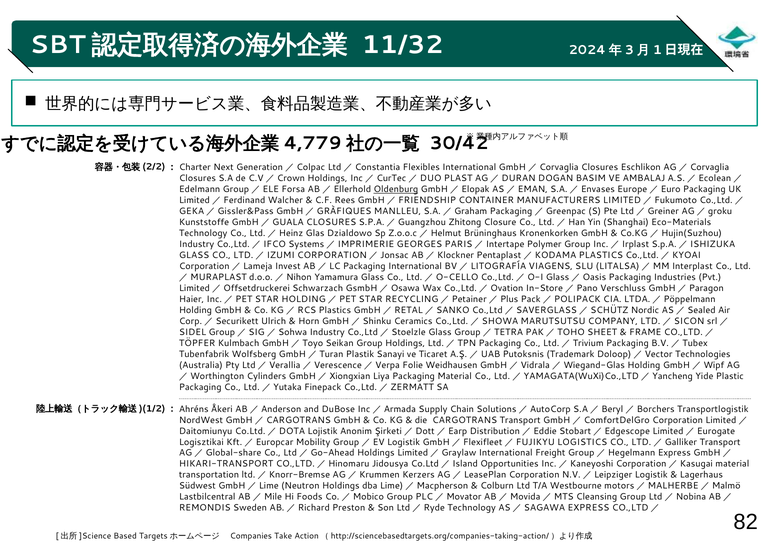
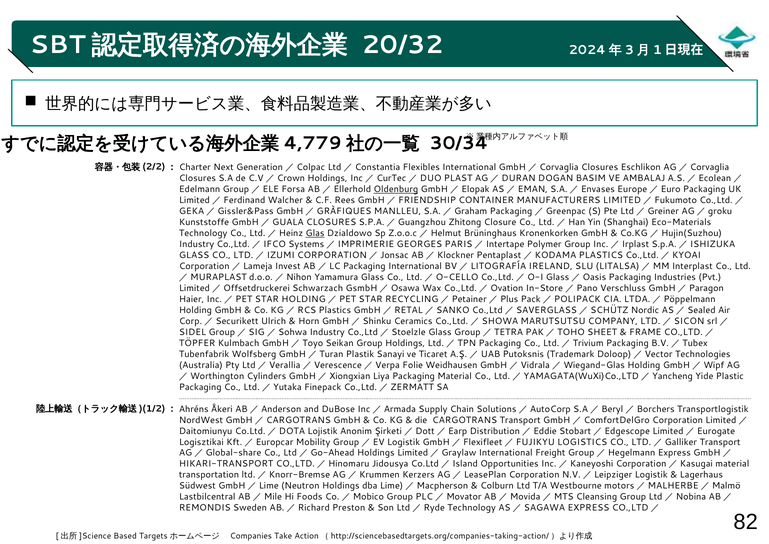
11/32: 11/32 -> 20/32 (403, 45)
30/42: 30/42 -> 30/34 (459, 143)
Glas underline: none -> present (315, 233)
VIAGENS: VIAGENS -> IRELAND (551, 266)
